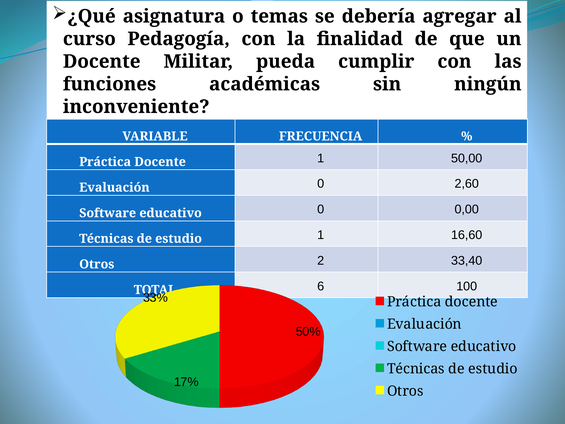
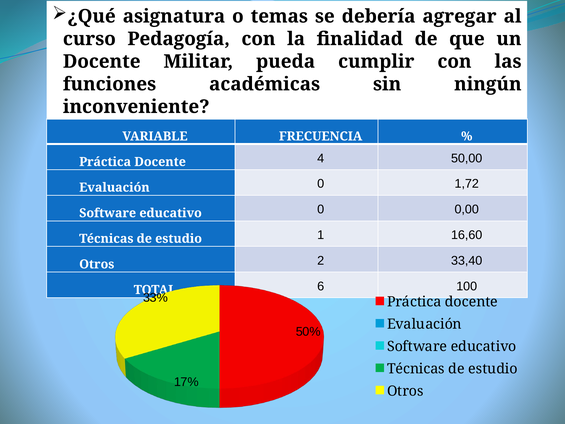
Docente 1: 1 -> 4 (321, 158)
2,60: 2,60 -> 1,72 (467, 184)
